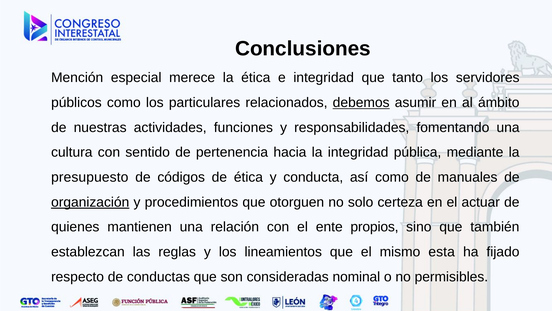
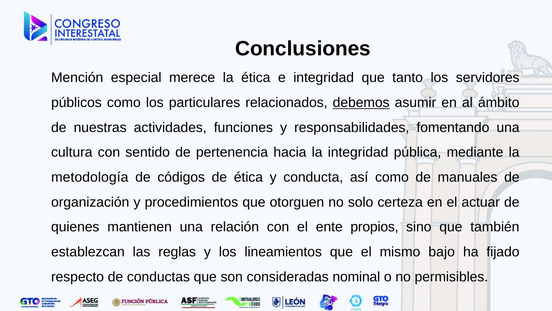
presupuesto: presupuesto -> metodología (90, 177)
organización underline: present -> none (90, 202)
esta: esta -> bajo (442, 252)
